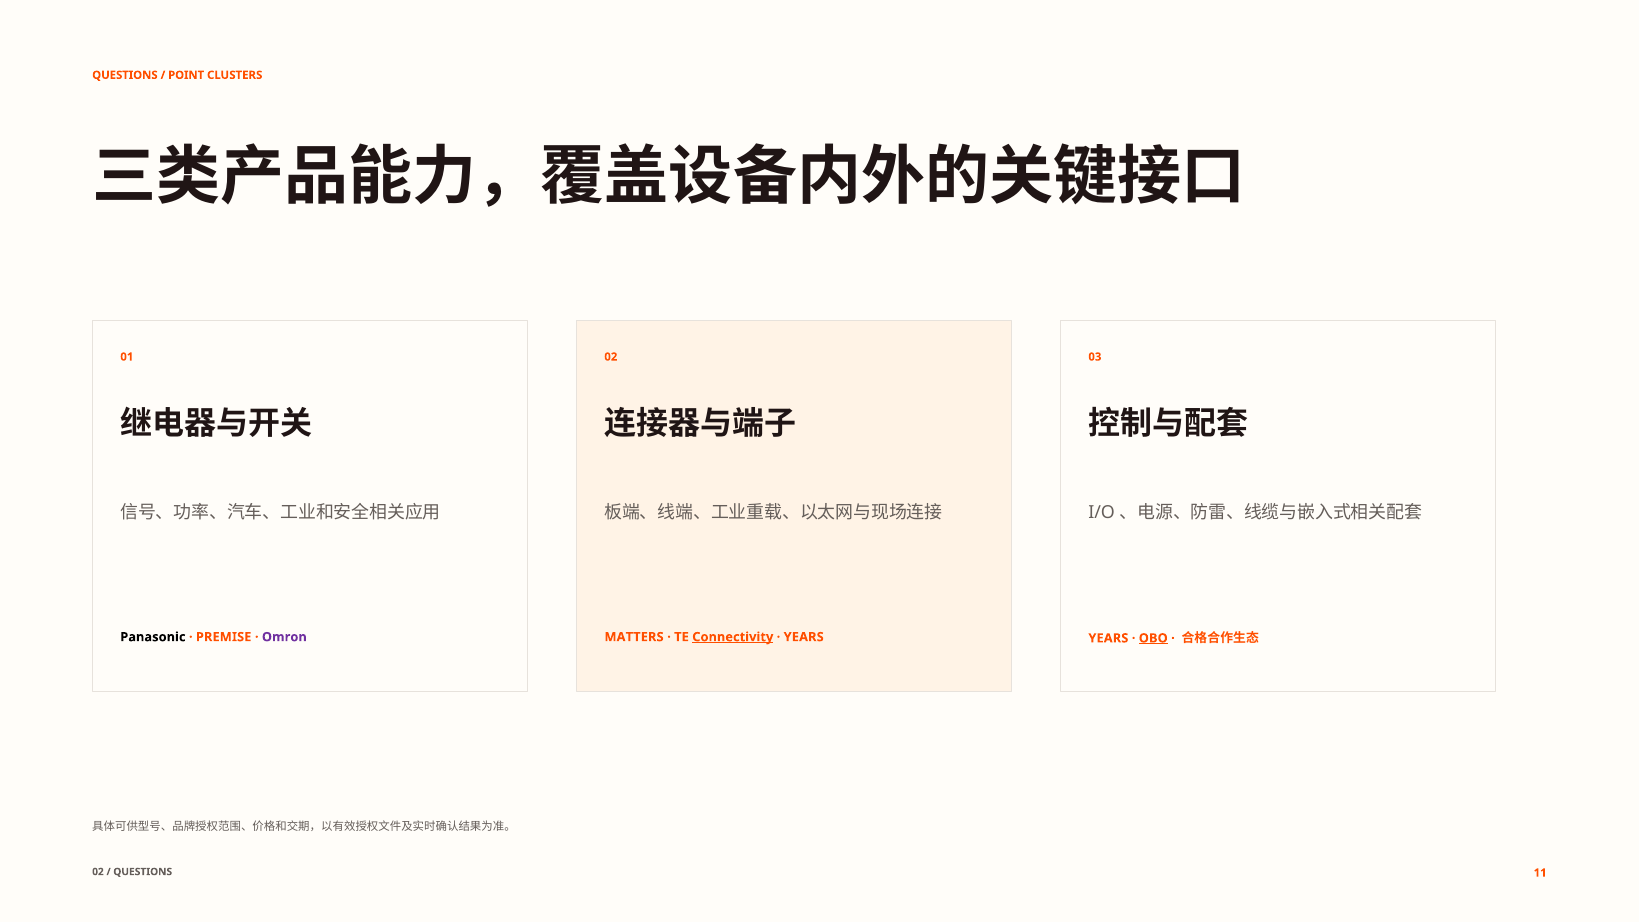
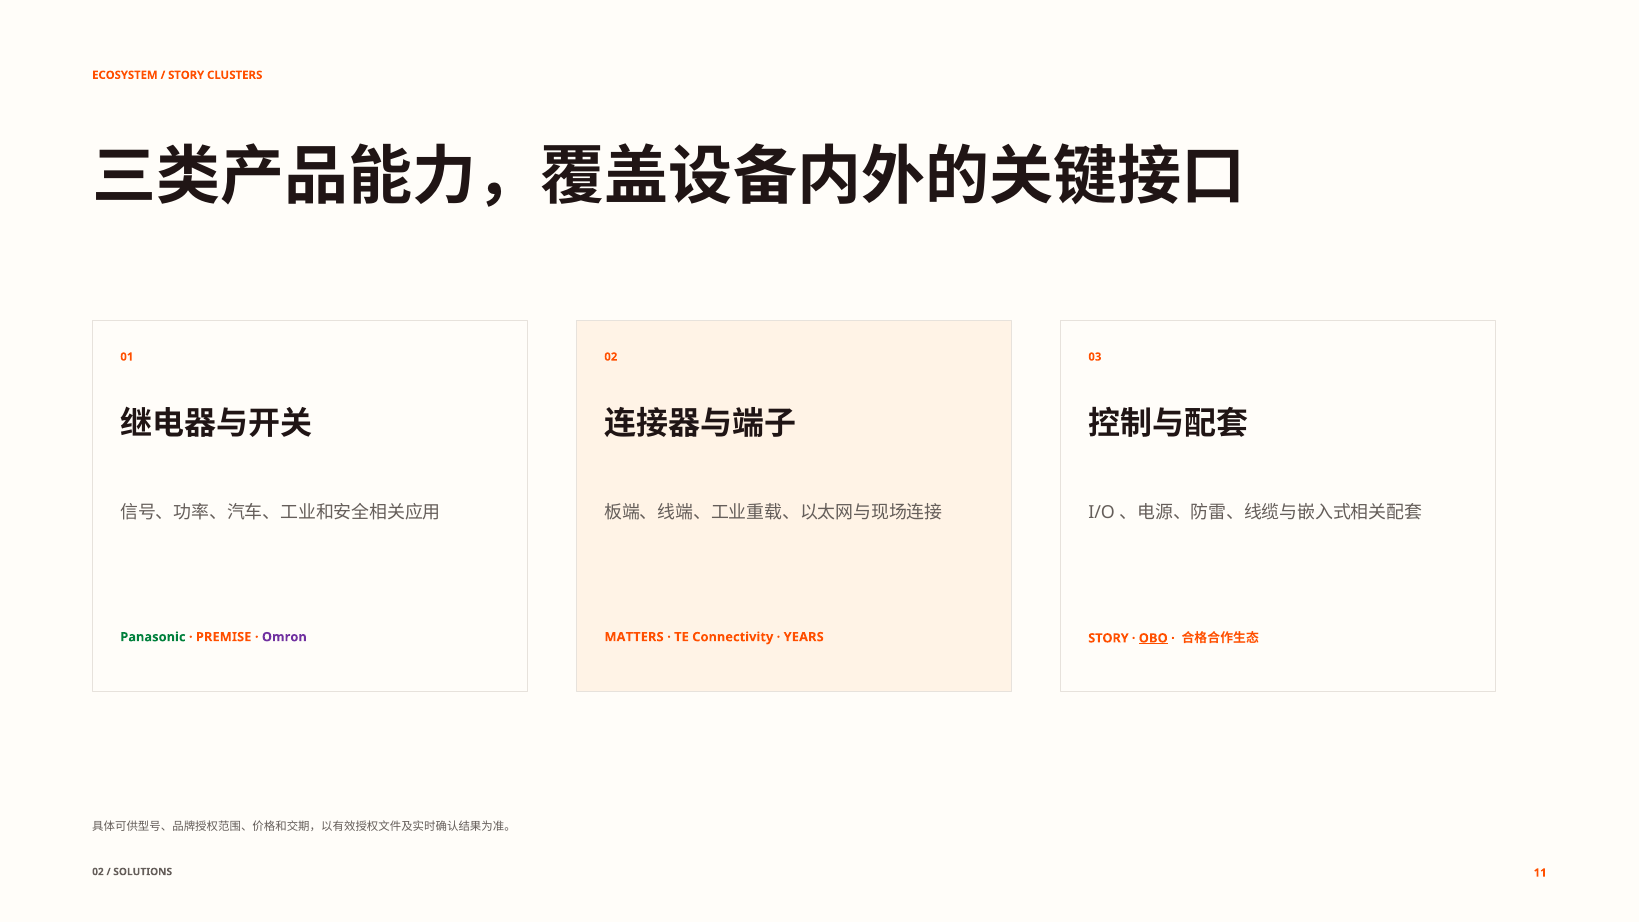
QUESTIONS: QUESTIONS -> ECOSYSTEM (125, 75)
POINT: POINT -> STORY (186, 75)
Panasonic colour: black -> green (153, 637)
Connectivity underline: present -> none (733, 637)
YEARS: YEARS -> STORY (1108, 638)
QUESTIONS: QUESTIONS -> SOLUTIONS (143, 872)
